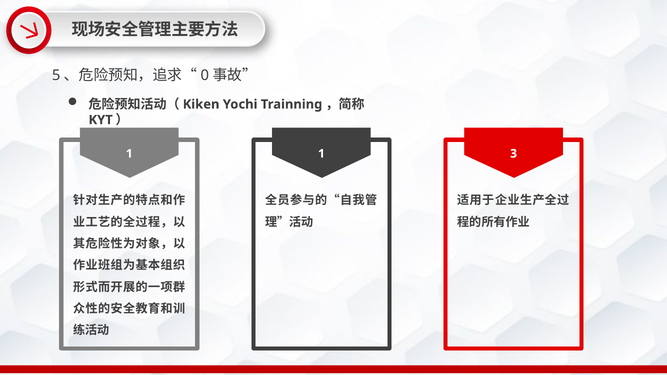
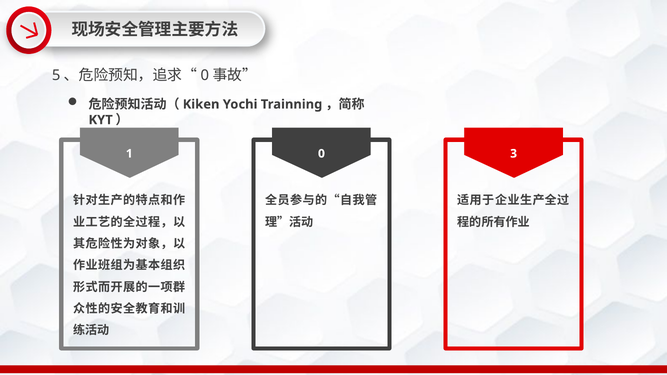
1 1: 1 -> 0 (321, 154)
